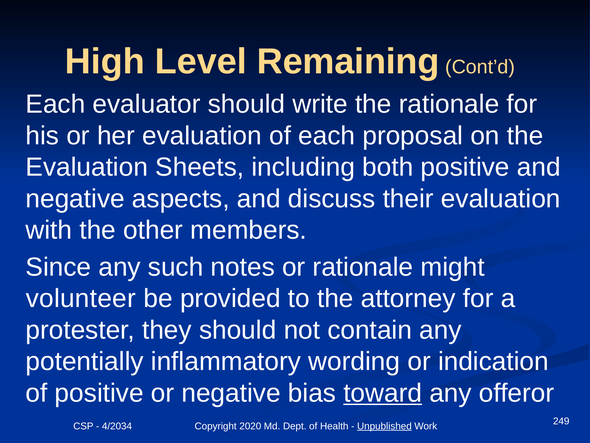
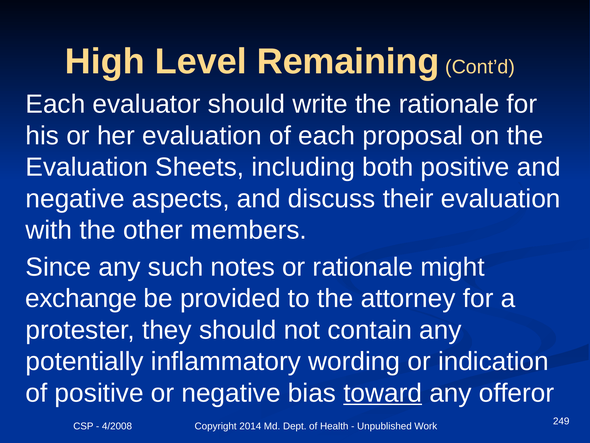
volunteer: volunteer -> exchange (81, 298)
4/2034: 4/2034 -> 4/2008 (117, 426)
2020: 2020 -> 2014 (250, 426)
Unpublished underline: present -> none (384, 426)
